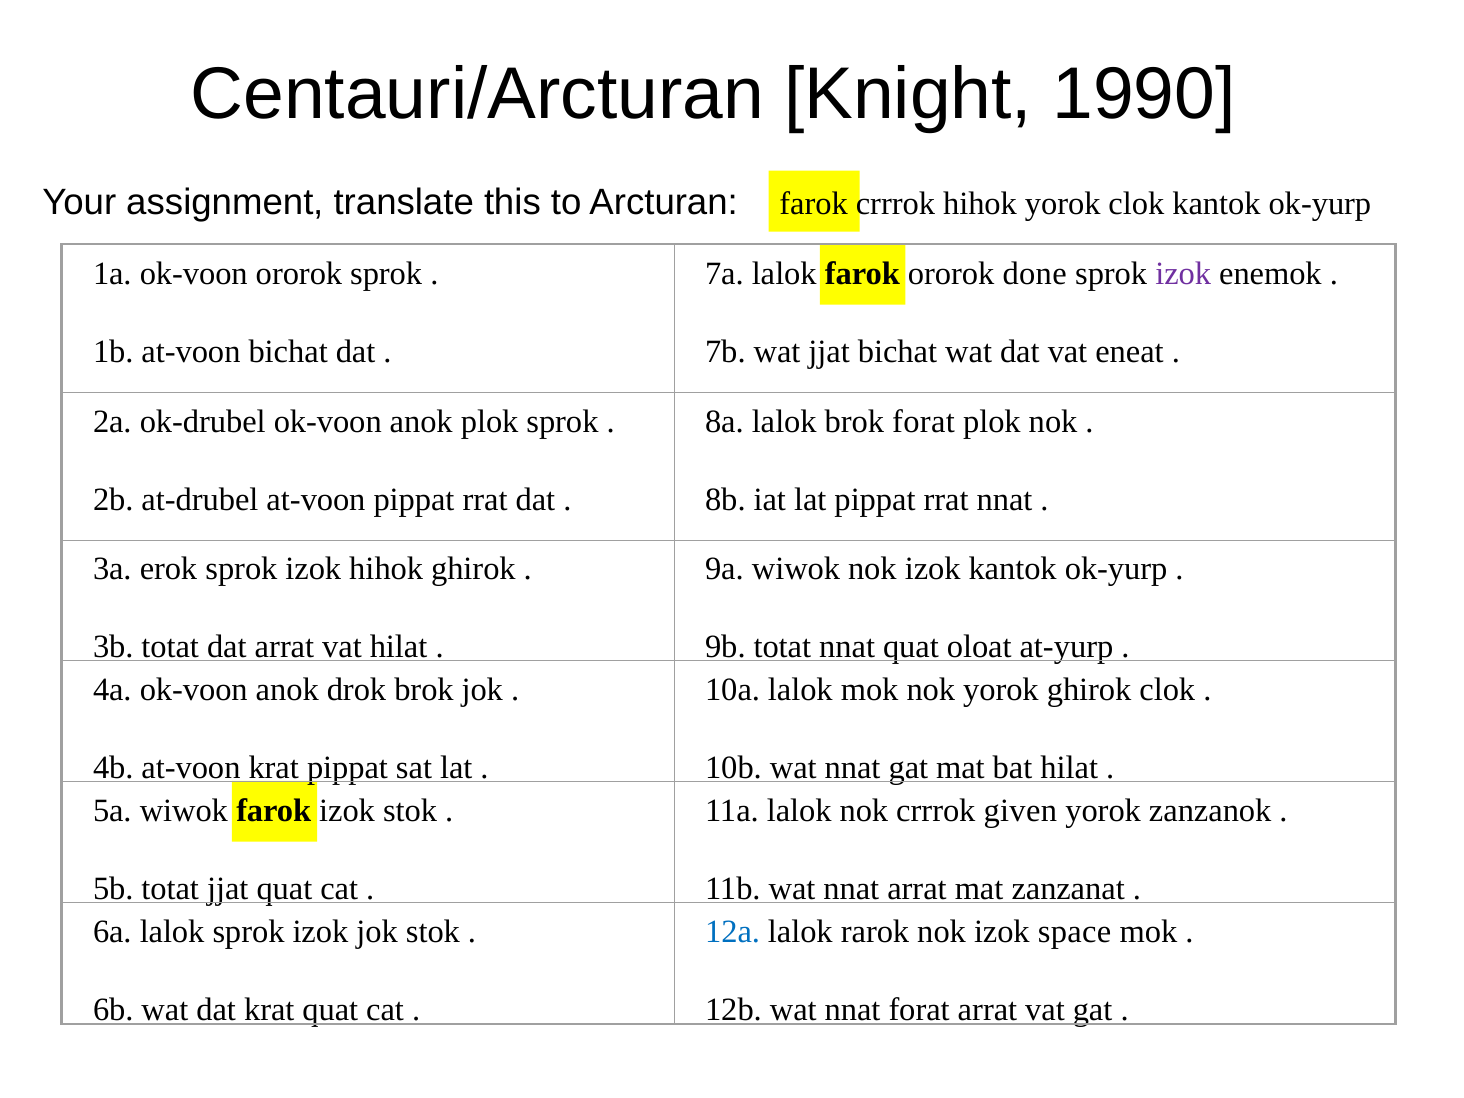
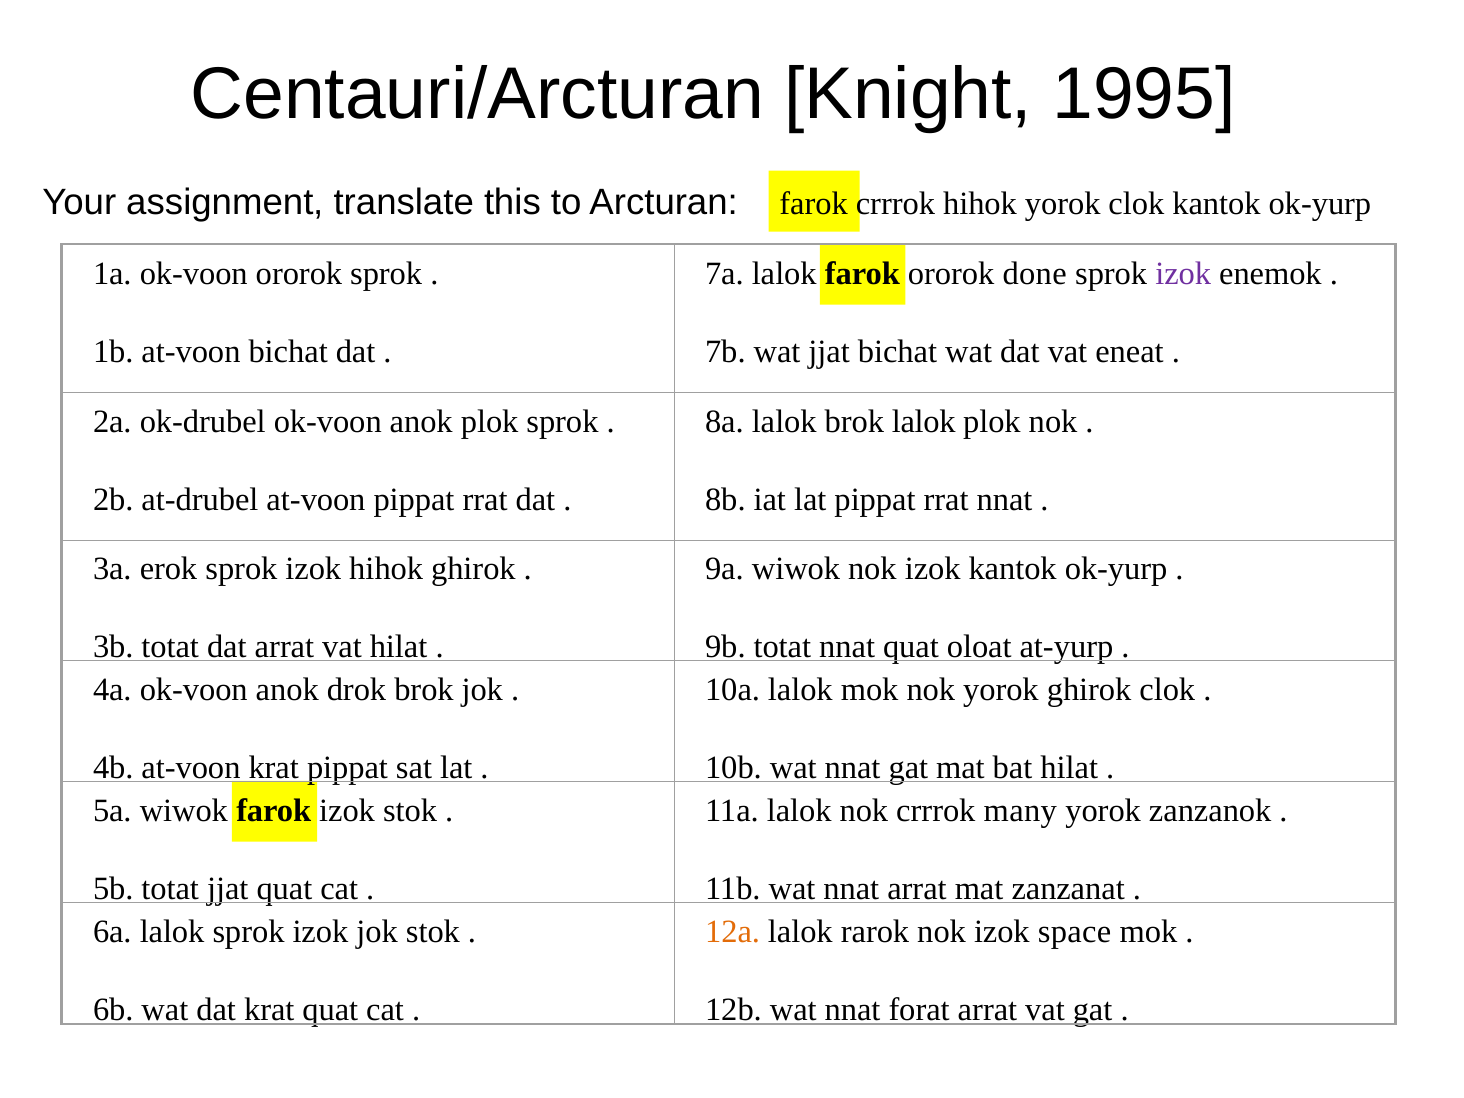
1990: 1990 -> 1995 (1144, 94)
brok forat: forat -> lalok (924, 421)
given: given -> many (1020, 811)
12a colour: blue -> orange (733, 932)
